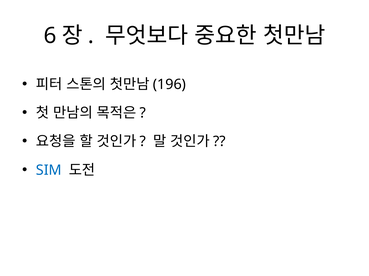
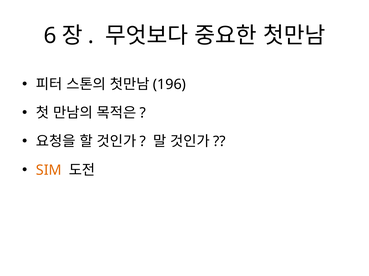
SIM colour: blue -> orange (49, 171)
